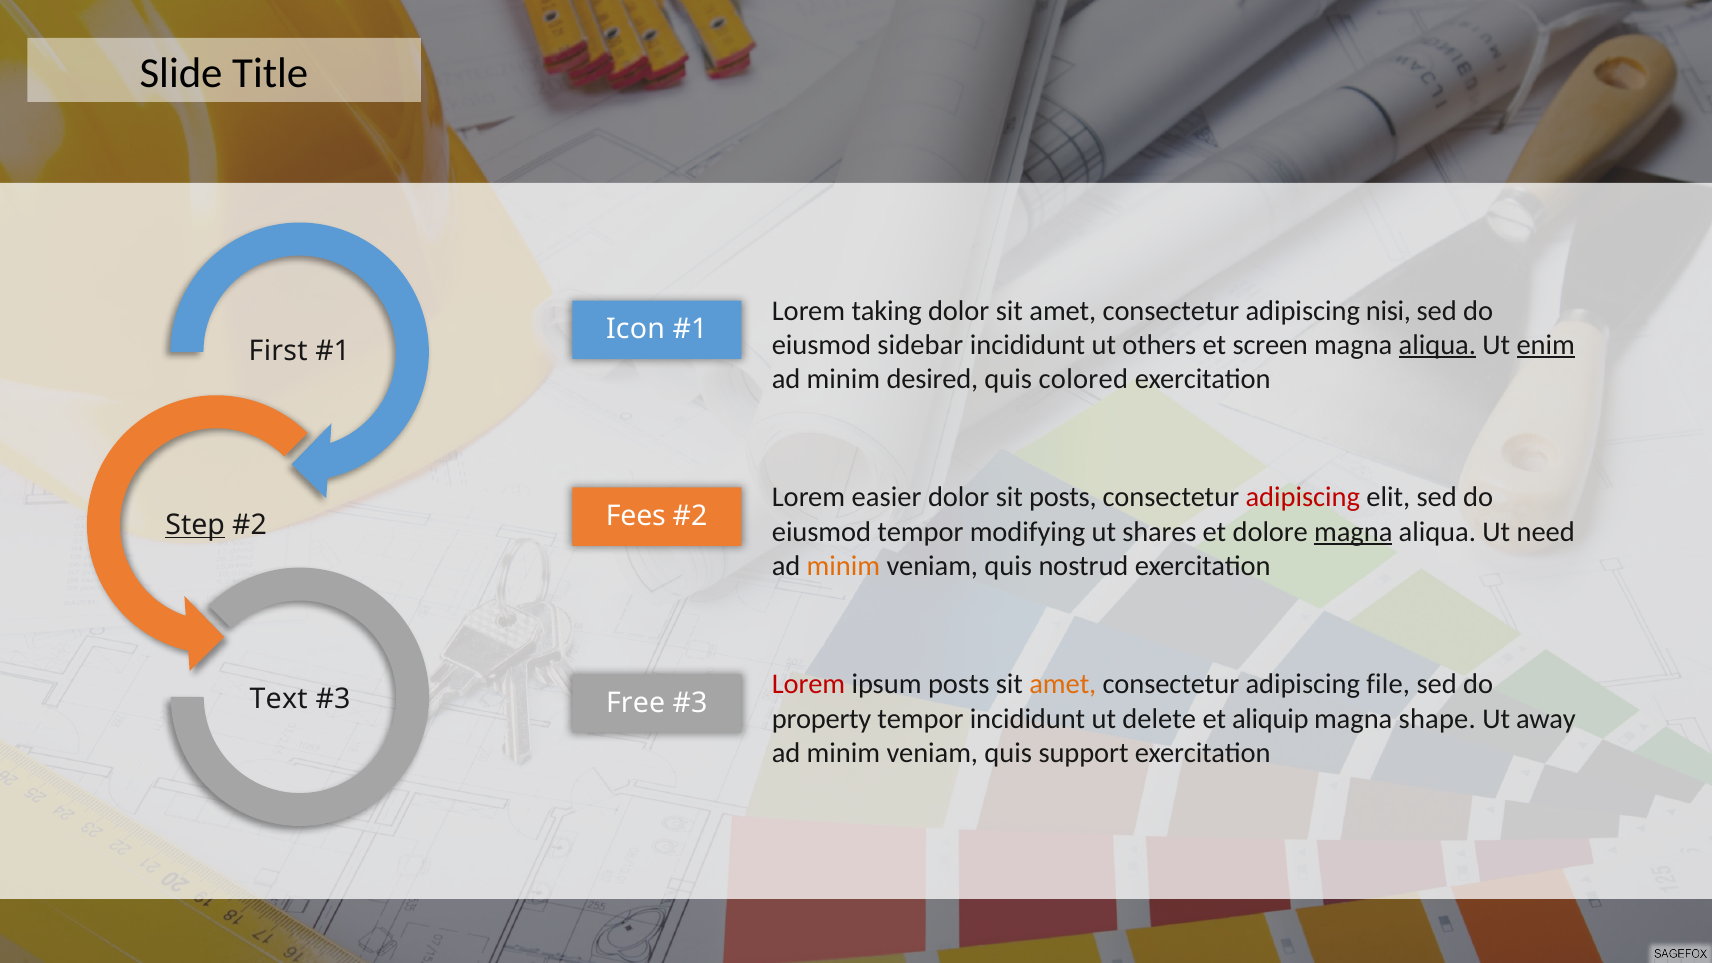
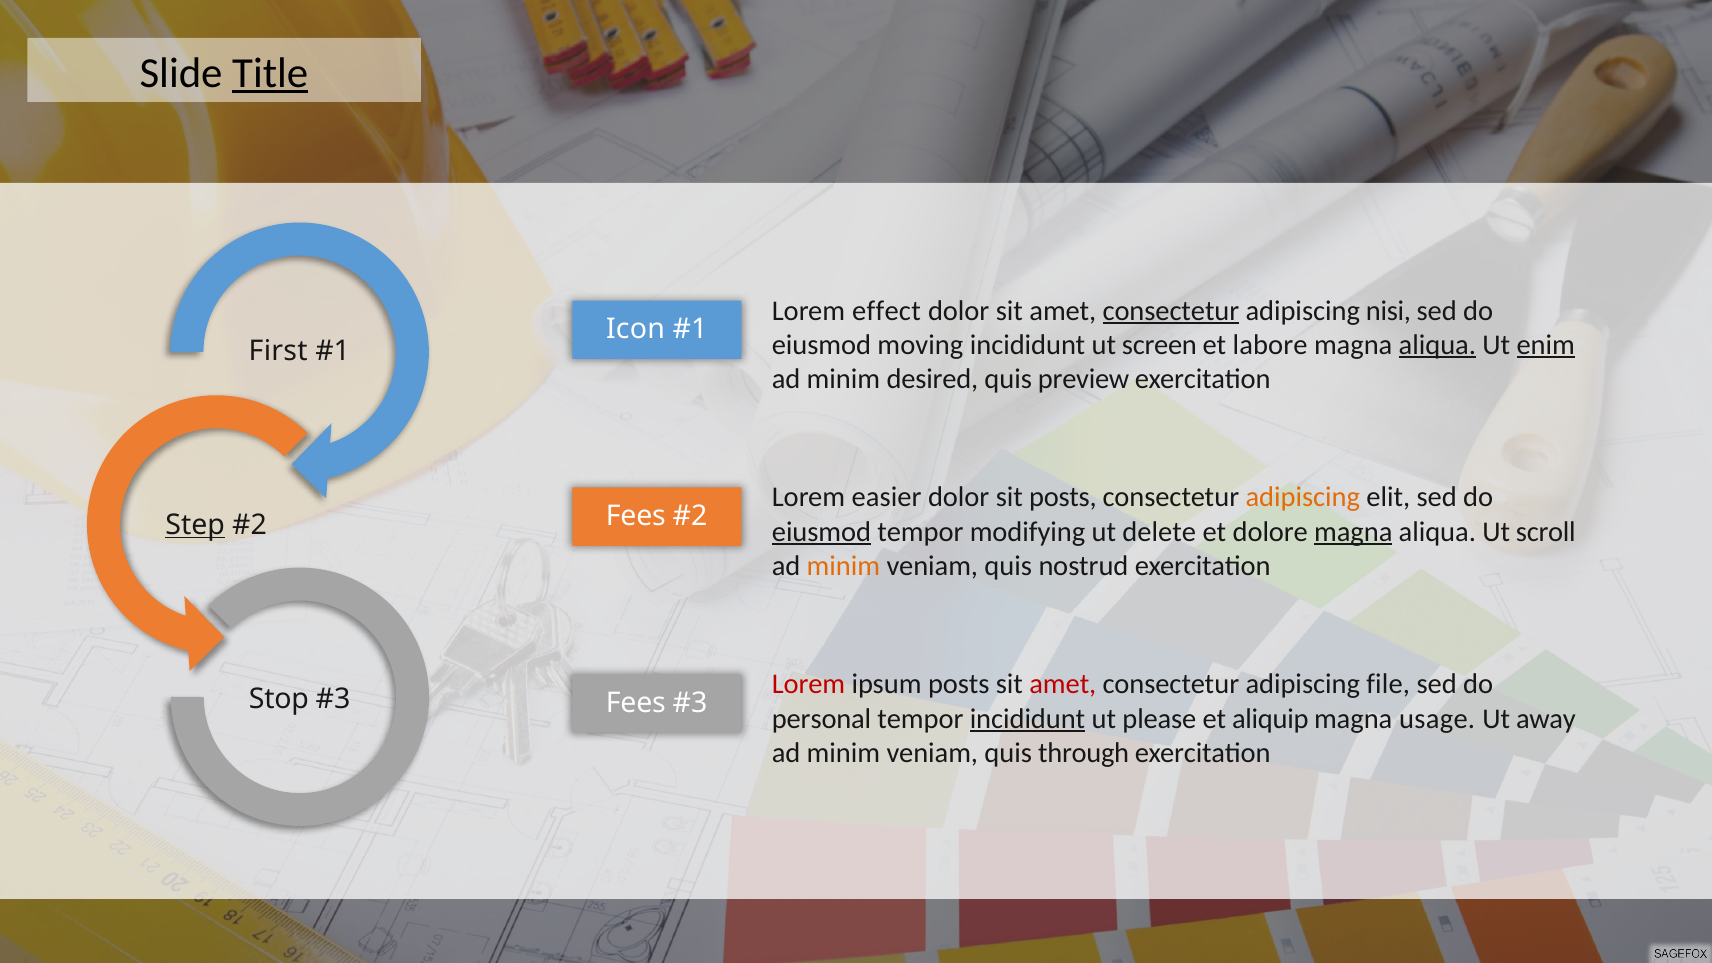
Title underline: none -> present (270, 73)
taking: taking -> effect (886, 311)
consectetur underline: none -> present (1171, 311)
sidebar: sidebar -> moving (920, 345)
others: others -> screen (1159, 345)
screen: screen -> labore (1270, 345)
colored: colored -> preview (1084, 379)
adipiscing colour: red -> orange (1303, 498)
eiusmod underline: none -> present (822, 532)
shares: shares -> delete (1159, 532)
need: need -> scroll (1546, 532)
amet colour: orange -> red (1063, 684)
Text: Text -> Stop (279, 699)
Free: Free -> Fees (636, 703)
property: property -> personal (822, 719)
incididunt underline: none -> present (1027, 719)
delete: delete -> please (1159, 719)
shape: shape -> usage (1437, 719)
support: support -> through (1084, 753)
